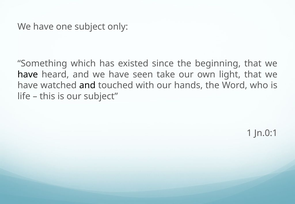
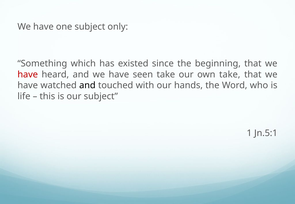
have colour: black -> red (28, 75)
own light: light -> take (230, 75)
Jn.0:1: Jn.0:1 -> Jn.5:1 (266, 133)
